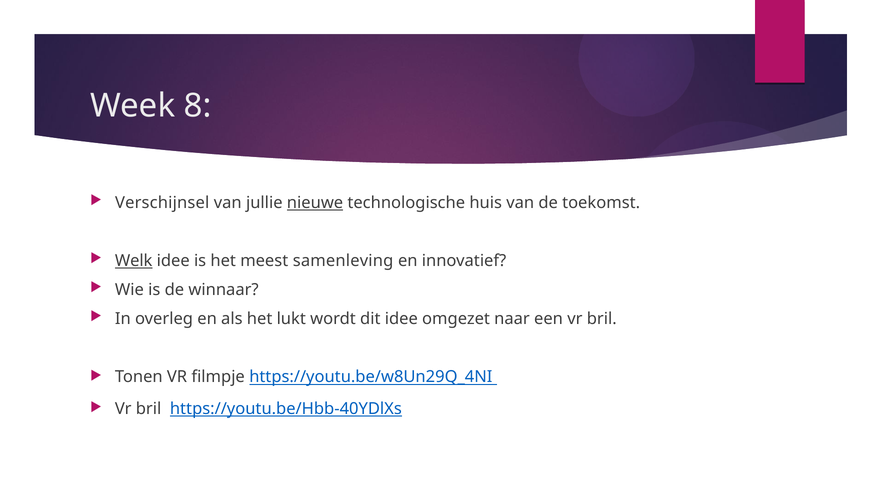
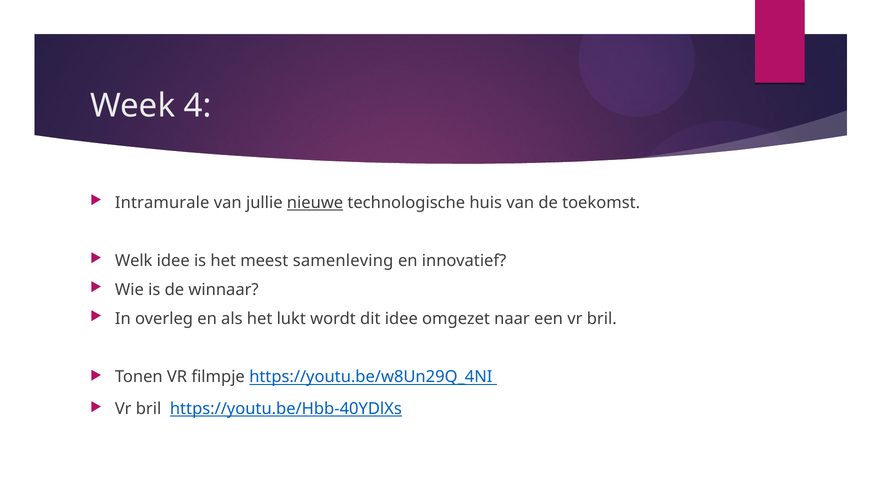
8: 8 -> 4 (198, 106)
Verschijnsel: Verschijnsel -> Intramurale (162, 203)
Welk underline: present -> none (134, 261)
